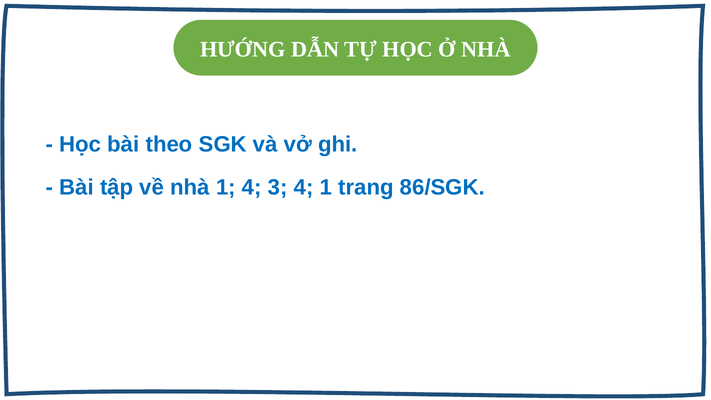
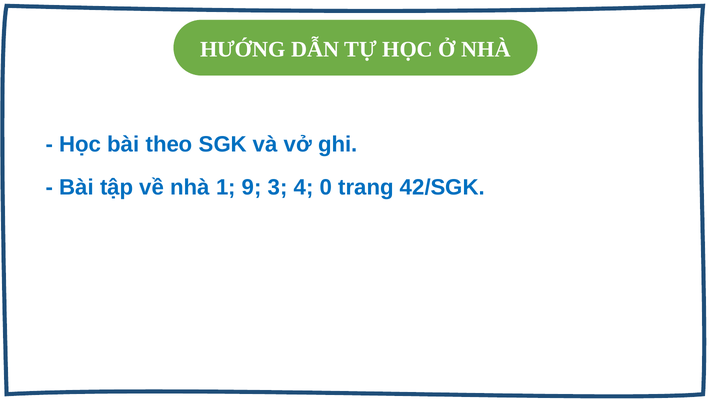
1 4: 4 -> 9 (252, 187)
4 1: 1 -> 0 (326, 187)
86/SGK: 86/SGK -> 42/SGK (442, 187)
